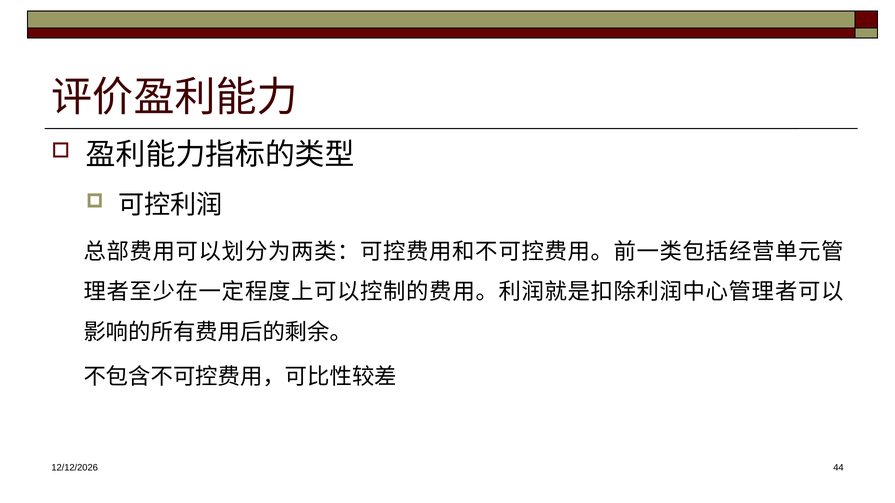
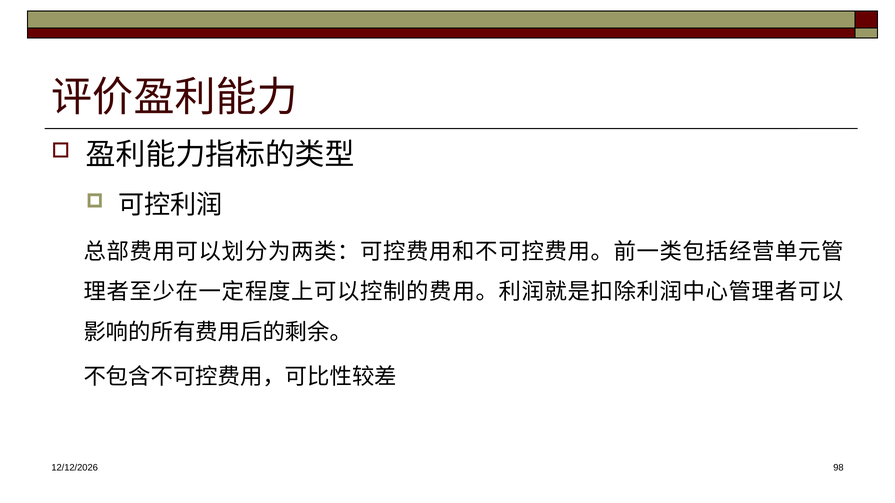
44: 44 -> 98 (838, 468)
